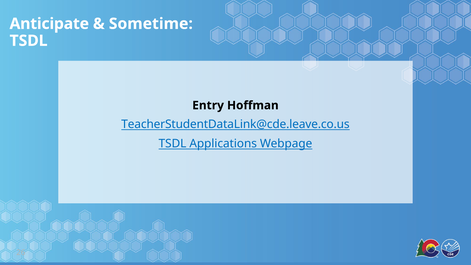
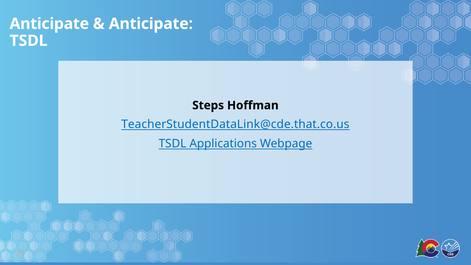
Sometime: Sometime -> Anticipate (151, 24)
Entry: Entry -> Steps (208, 105)
TeacherStudentDataLink@cde.leave.co.us: TeacherStudentDataLink@cde.leave.co.us -> TeacherStudentDataLink@cde.that.co.us (235, 124)
